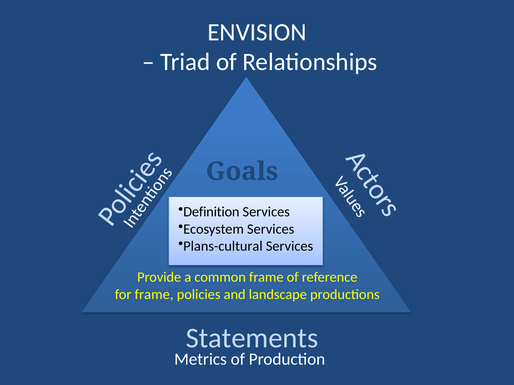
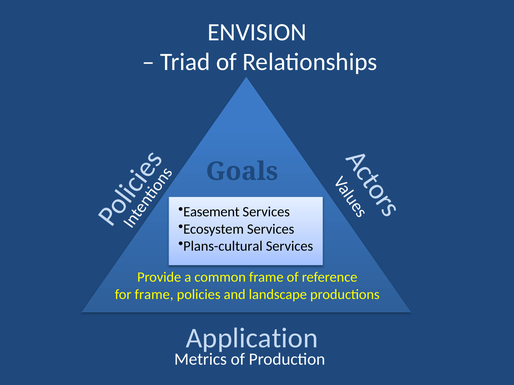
Definition: Definition -> Easement (211, 212)
Statements: Statements -> Application (252, 339)
